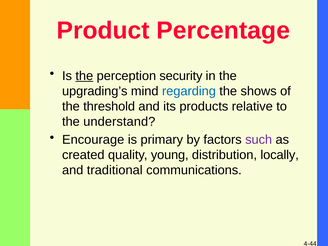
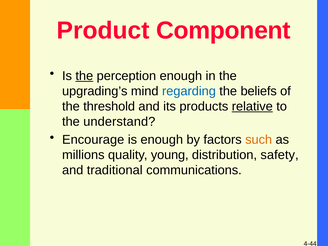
Percentage: Percentage -> Component (223, 30)
perception security: security -> enough (181, 76)
shows: shows -> beliefs (259, 91)
relative underline: none -> present (252, 106)
is primary: primary -> enough (162, 140)
such colour: purple -> orange (259, 140)
created: created -> millions (83, 155)
locally: locally -> safety (280, 155)
